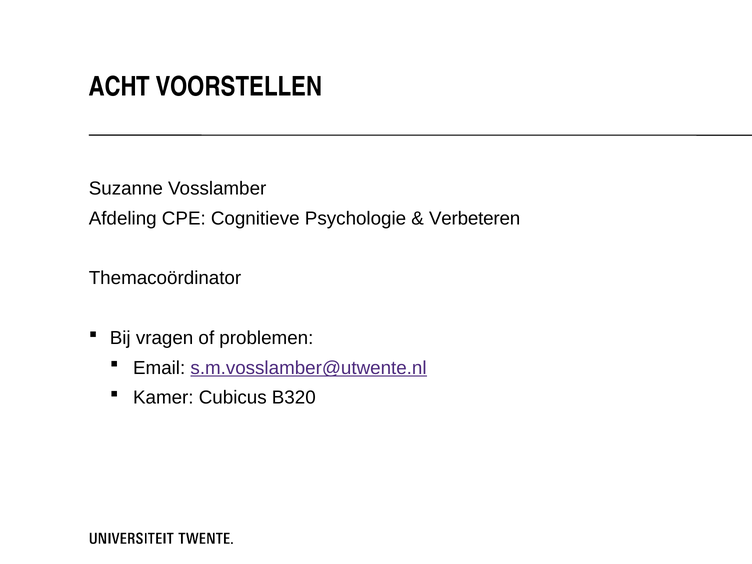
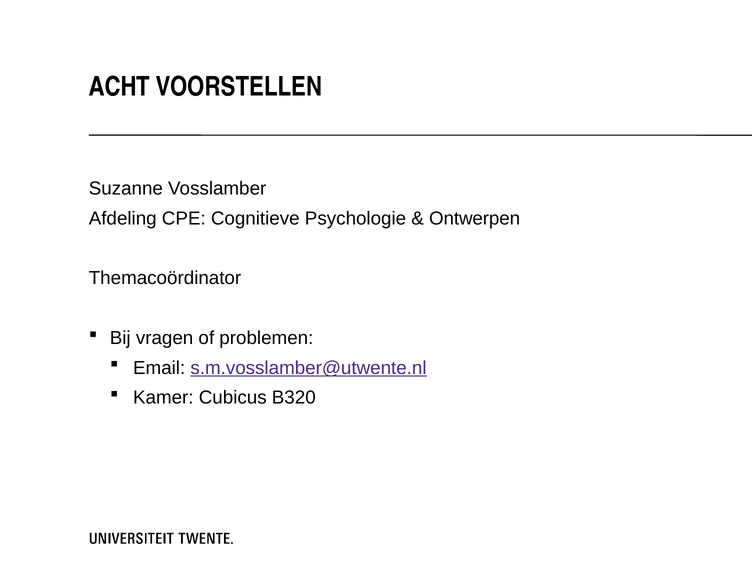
Verbeteren: Verbeteren -> Ontwerpen (475, 218)
